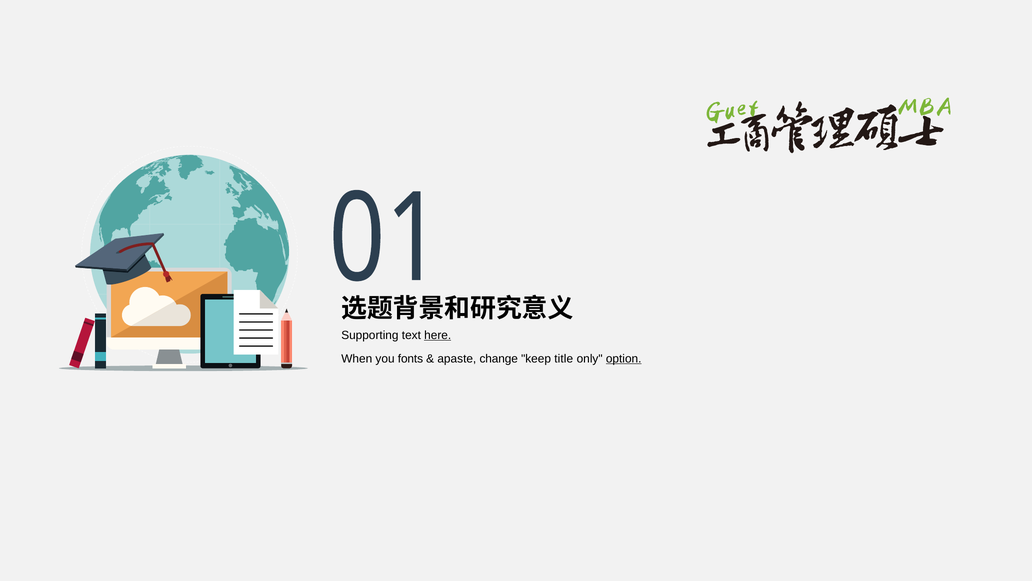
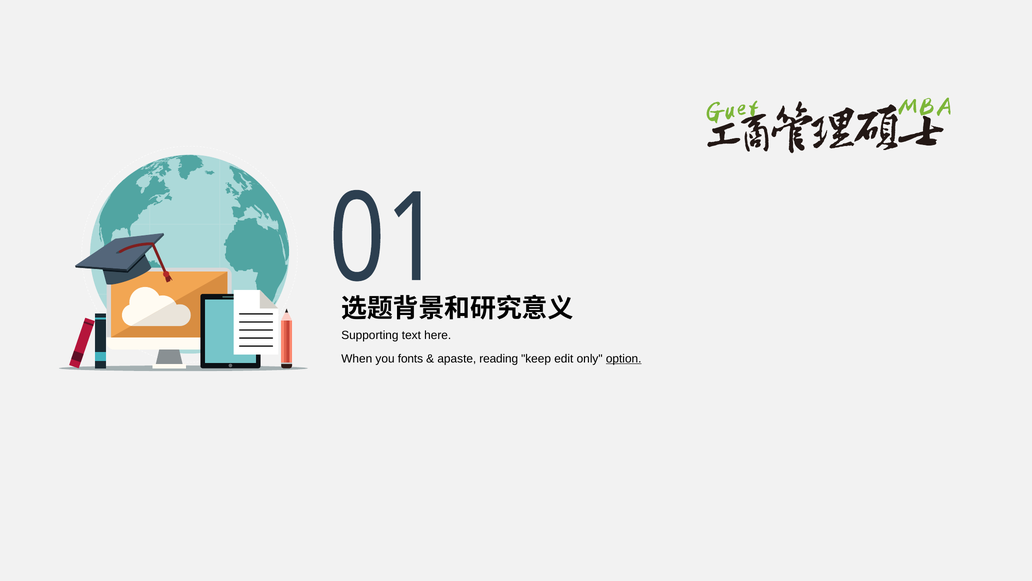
here underline: present -> none (438, 335)
change: change -> reading (499, 358)
title: title -> edit (564, 358)
